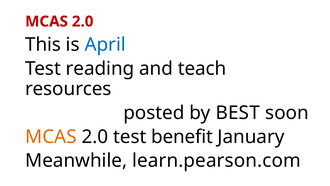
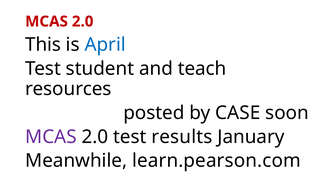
reading: reading -> student (100, 68)
BEST: BEST -> CASE (238, 113)
MCAS colour: orange -> purple (51, 137)
benefit: benefit -> results (182, 137)
